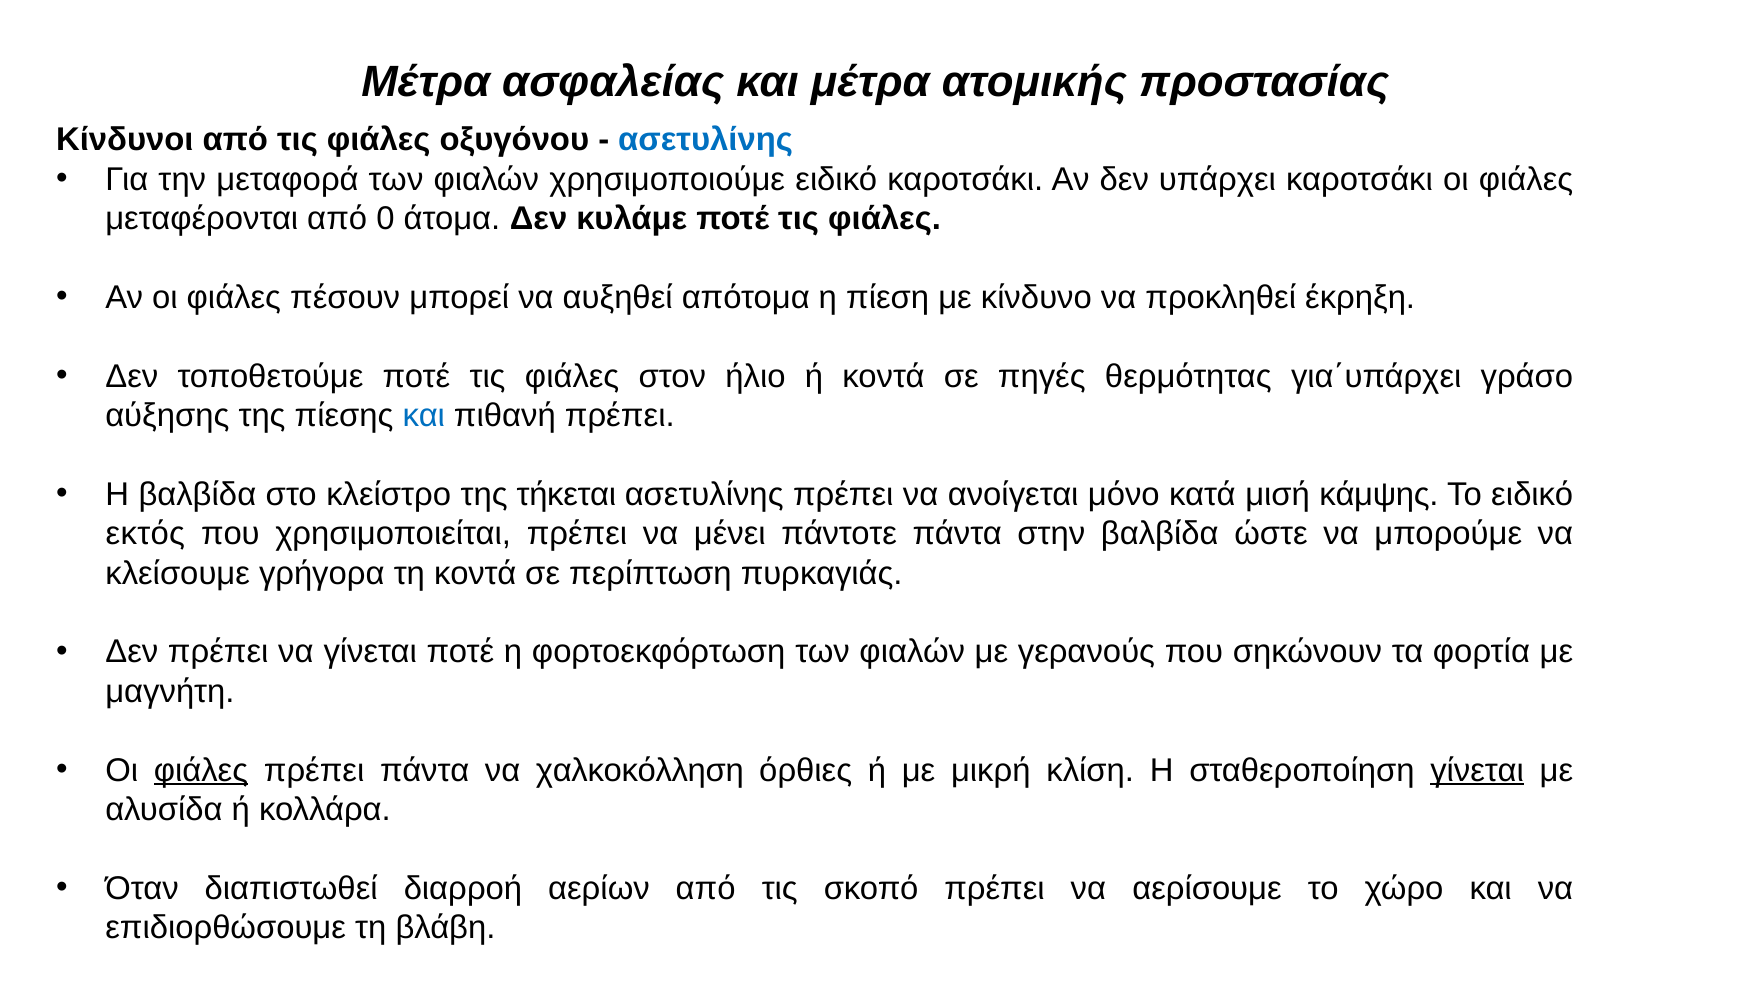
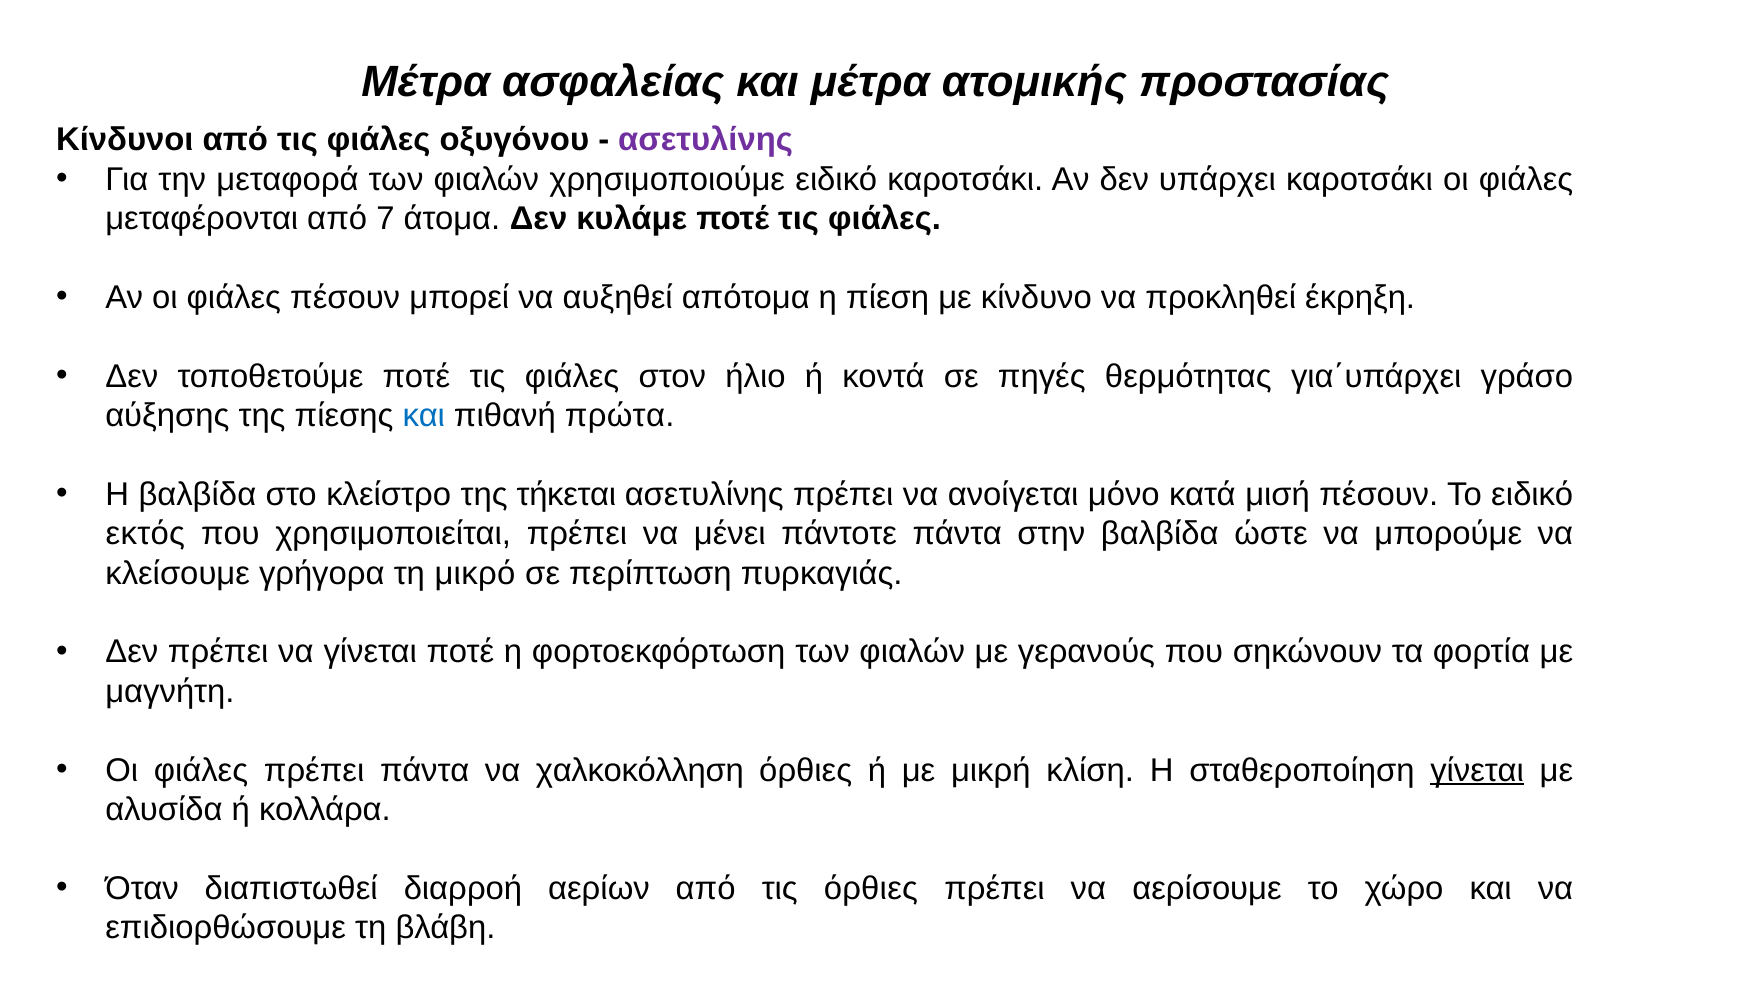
ασετυλίνης colour: blue -> purple (706, 140)
0: 0 -> 7 (385, 219)
πιθανή πρέπει: πρέπει -> πρώτα (620, 416)
μισή κάμψης: κάμψης -> πέσουν (1379, 494)
τη κοντά: κοντά -> μικρό (475, 573)
φιάλες underline: present -> none (201, 770)
τις σκοπό: σκοπό -> όρθιες (871, 888)
